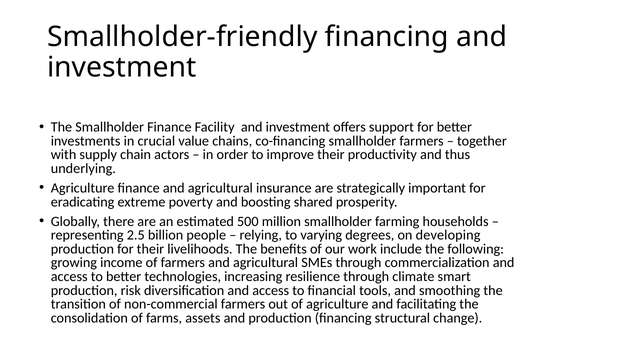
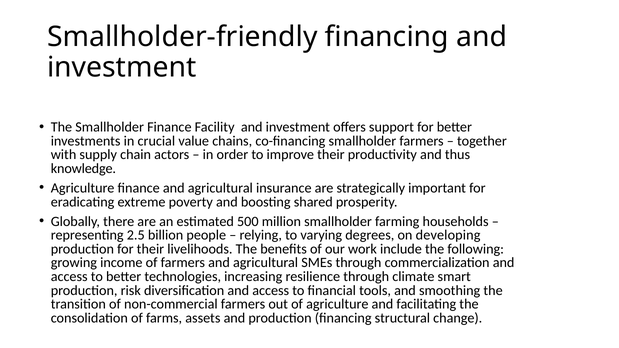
underlying: underlying -> knowledge (83, 169)
